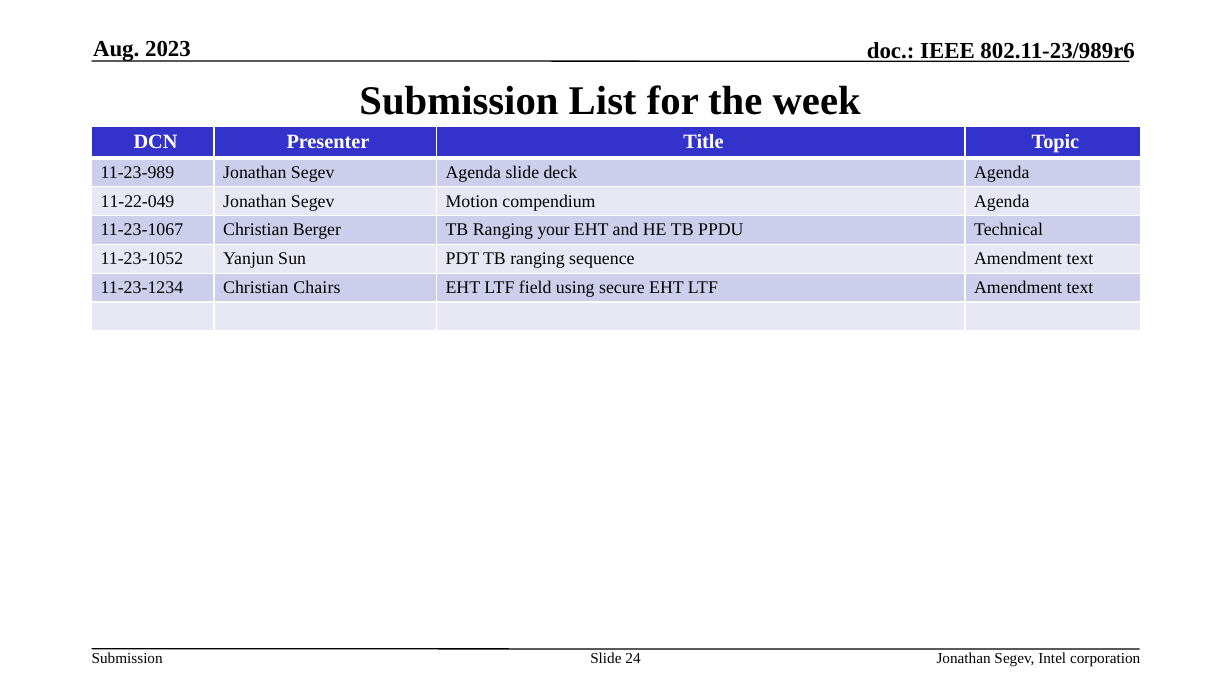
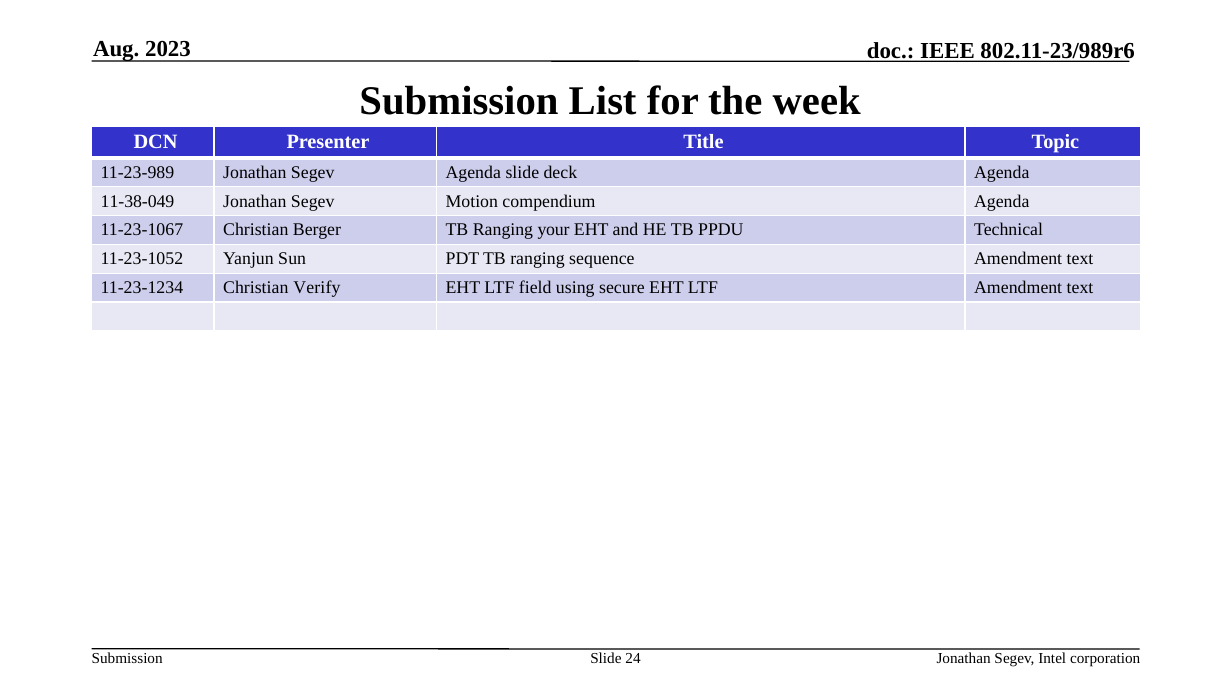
11-22-049: 11-22-049 -> 11-38-049 (138, 201)
Chairs: Chairs -> Verify (317, 288)
